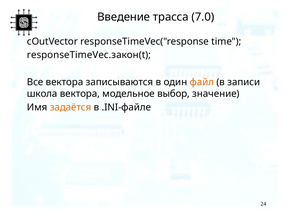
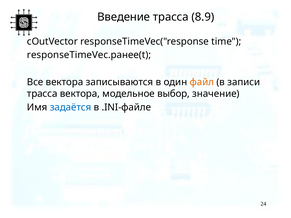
7.0: 7.0 -> 8.9 (203, 17)
responseTimeVec.закон(t: responseTimeVec.закон(t -> responseTimeVec.ранее(t (89, 55)
школа: школа -> трасса (42, 94)
задаётся colour: orange -> blue (71, 107)
